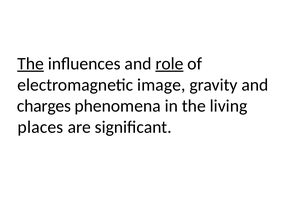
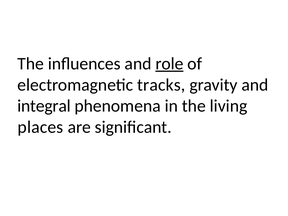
The underline: present -> none (31, 64)
image: image -> tracks (161, 85)
charges: charges -> integral (44, 106)
